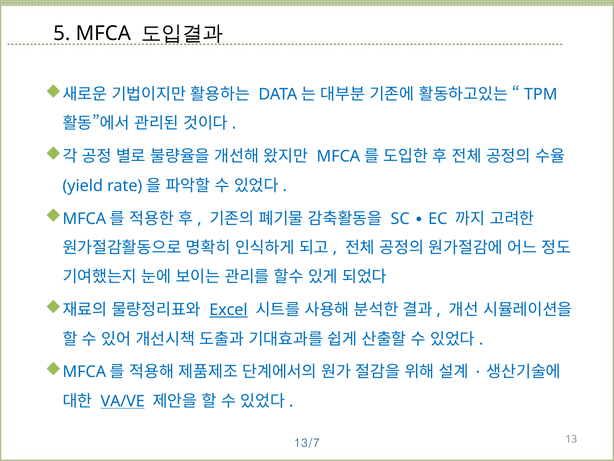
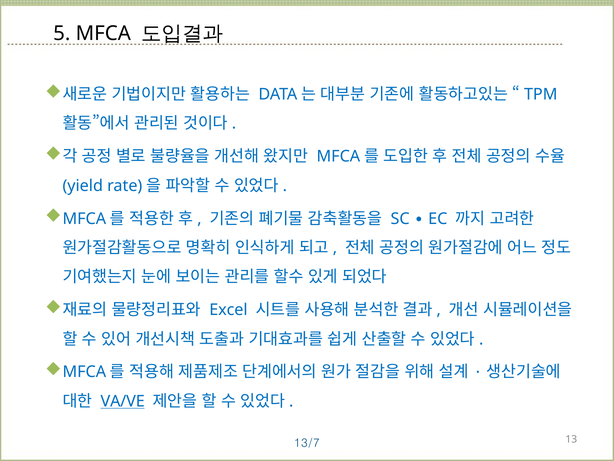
Excel underline: present -> none (228, 310)
